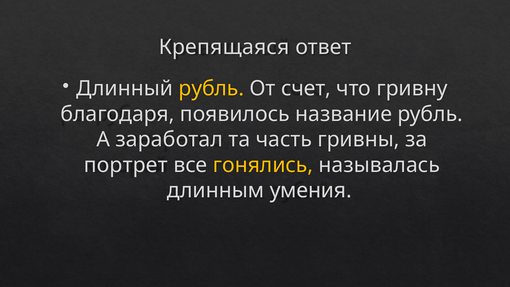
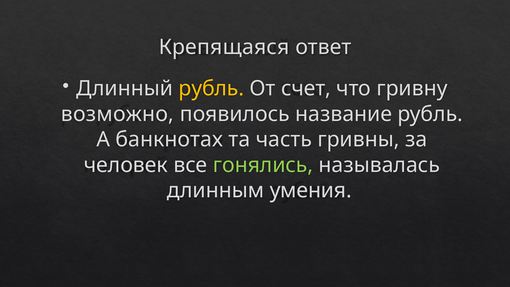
благодаря: благодаря -> возможно (117, 114)
заработал: заработал -> банкнотах (169, 140)
портрет: портрет -> человек (126, 165)
гонялись colour: yellow -> light green (263, 165)
